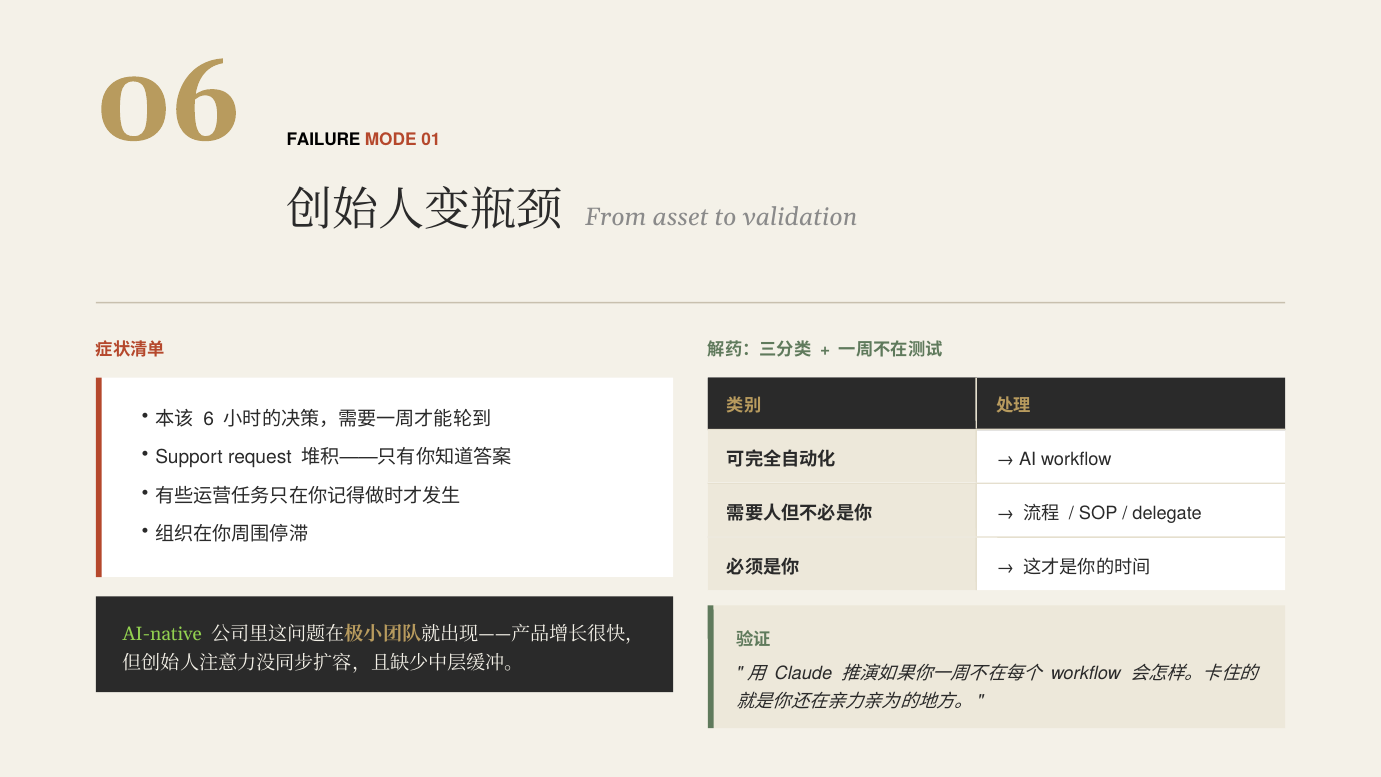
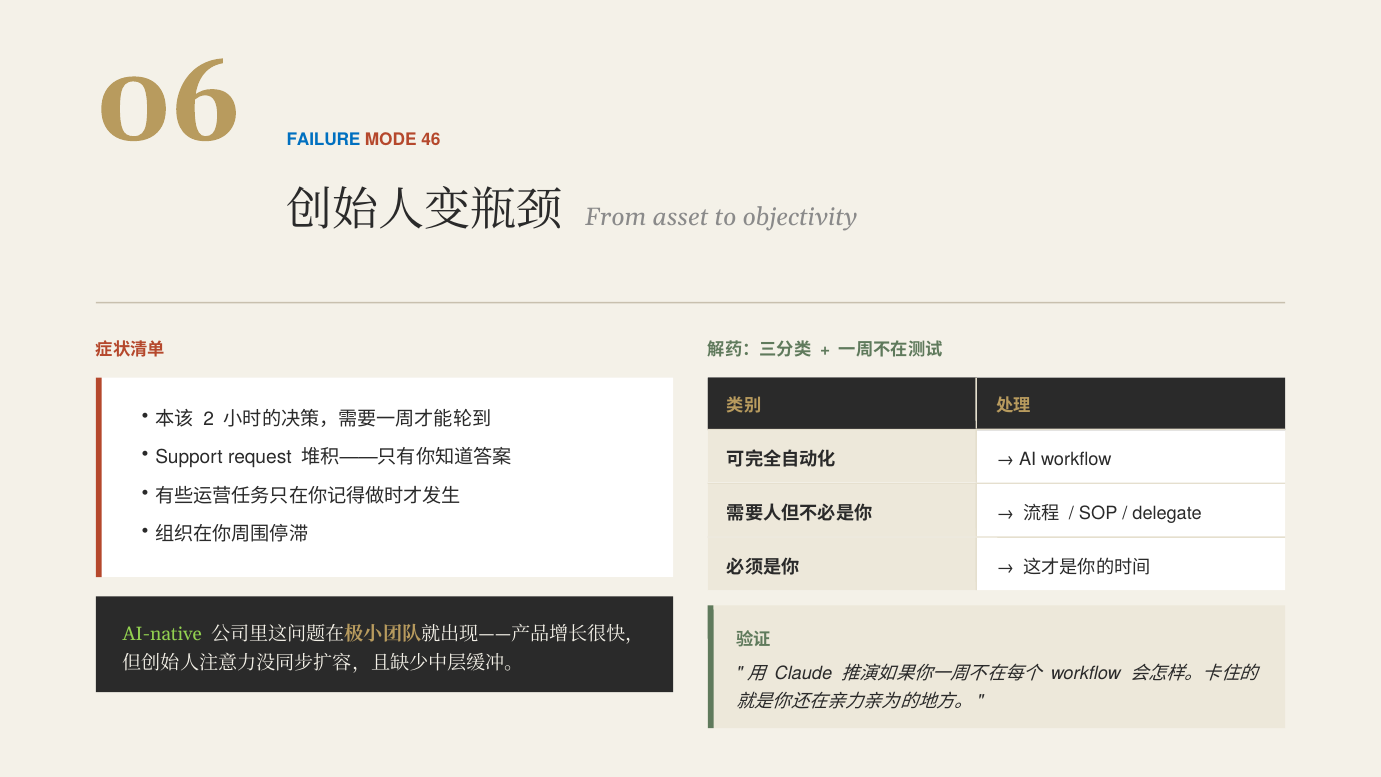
FAILURE colour: black -> blue (324, 140)
01: 01 -> 46 (431, 140)
validation: validation -> objectivity (800, 217)
6: 6 -> 2 (209, 419)
